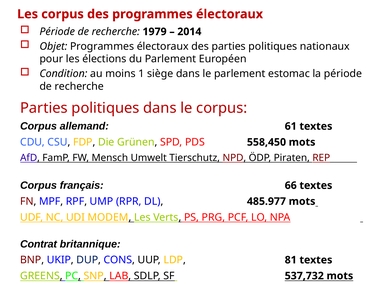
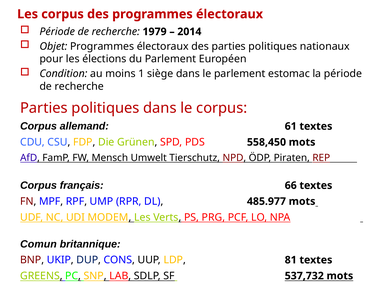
Contrat: Contrat -> Comun (38, 244)
